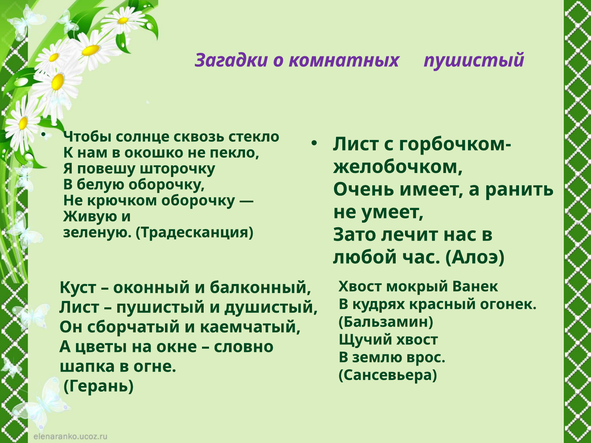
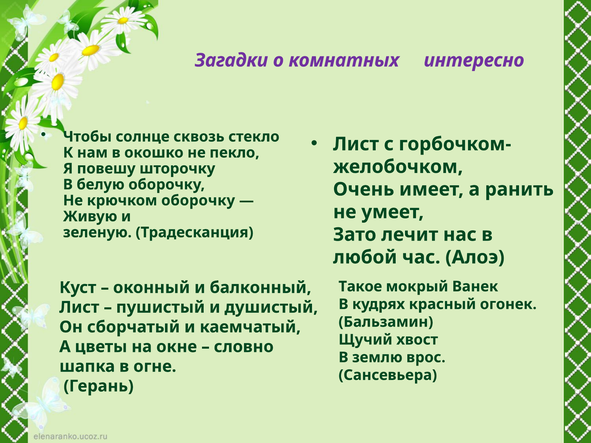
комнатных пушистый: пушистый -> интересно (474, 60)
Хвост: Хвост -> Такое (360, 287)
